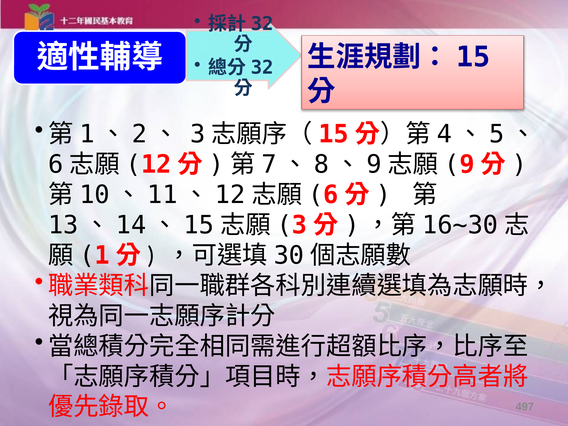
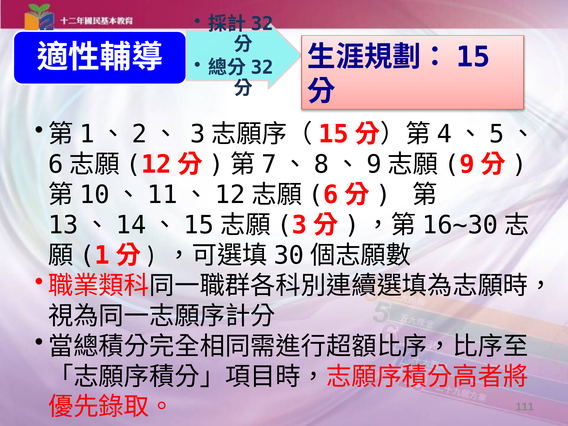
497: 497 -> 111 (525, 407)
